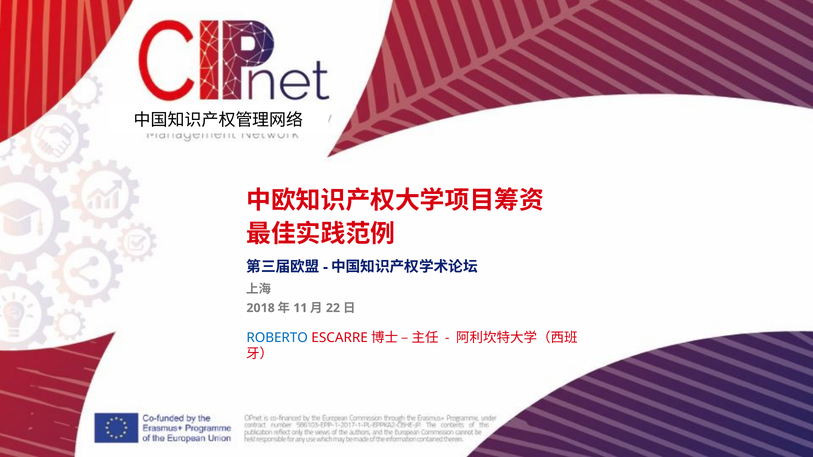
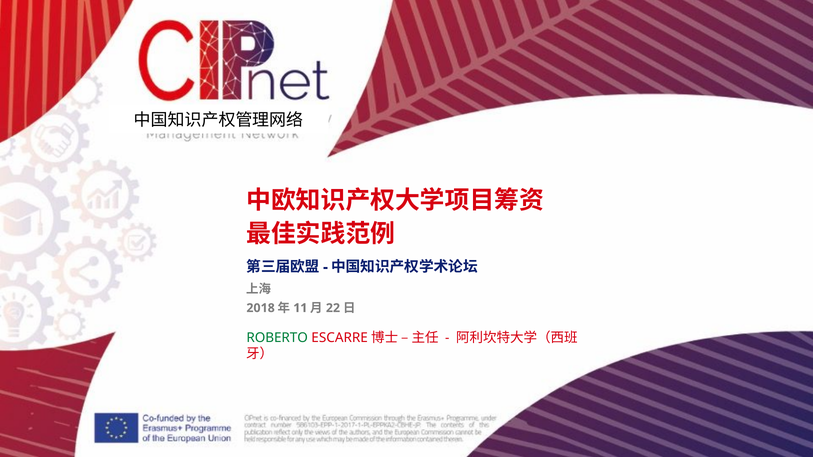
ROBERTO colour: blue -> green (277, 338)
